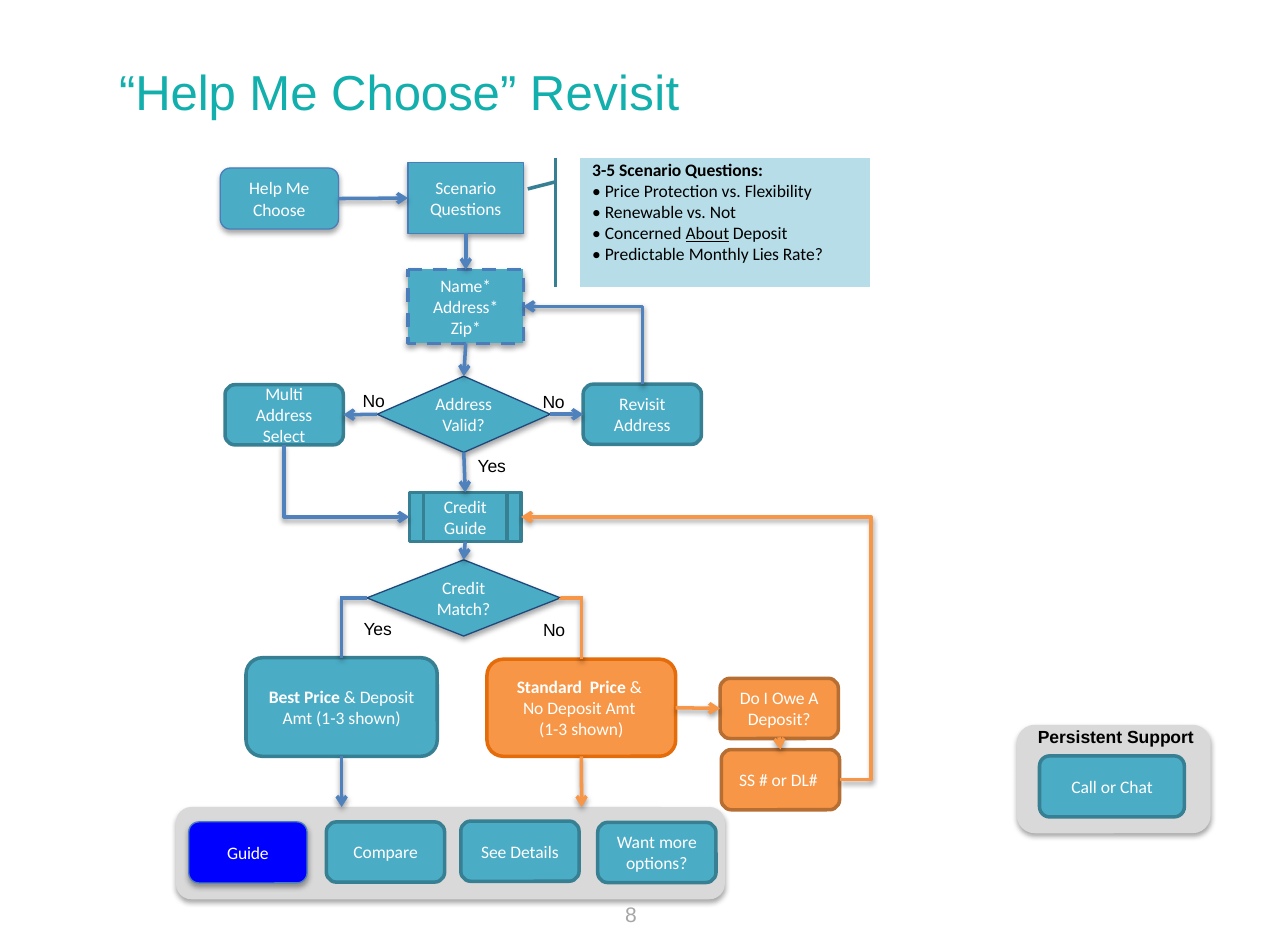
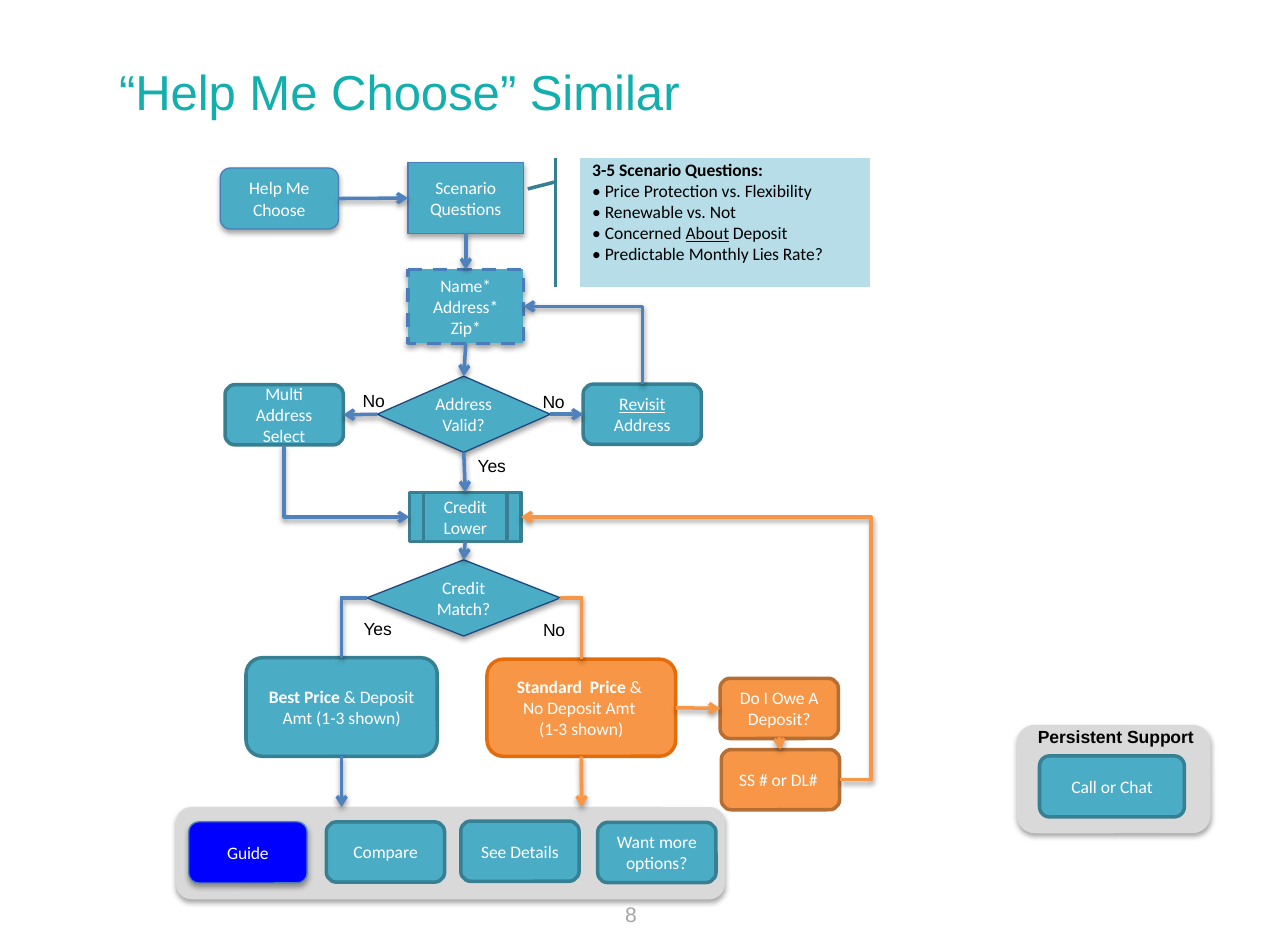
Choose Revisit: Revisit -> Similar (605, 95)
Revisit underline: none -> present (642, 405)
Guide: Guide -> Lower (465, 529)
